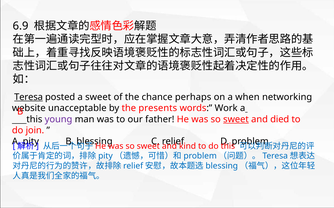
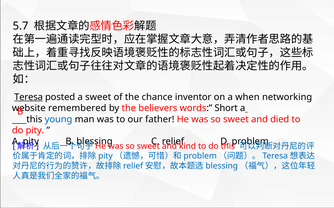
6.9: 6.9 -> 5.7 (21, 26)
perhaps: perhaps -> inventor (193, 97)
unacceptable: unacceptable -> remembered (77, 109)
presents: presents -> believers (158, 109)
Work: Work -> Short (226, 109)
young colour: purple -> blue (59, 120)
sweet underline: present -> none (236, 120)
do join: join -> pity (35, 131)
